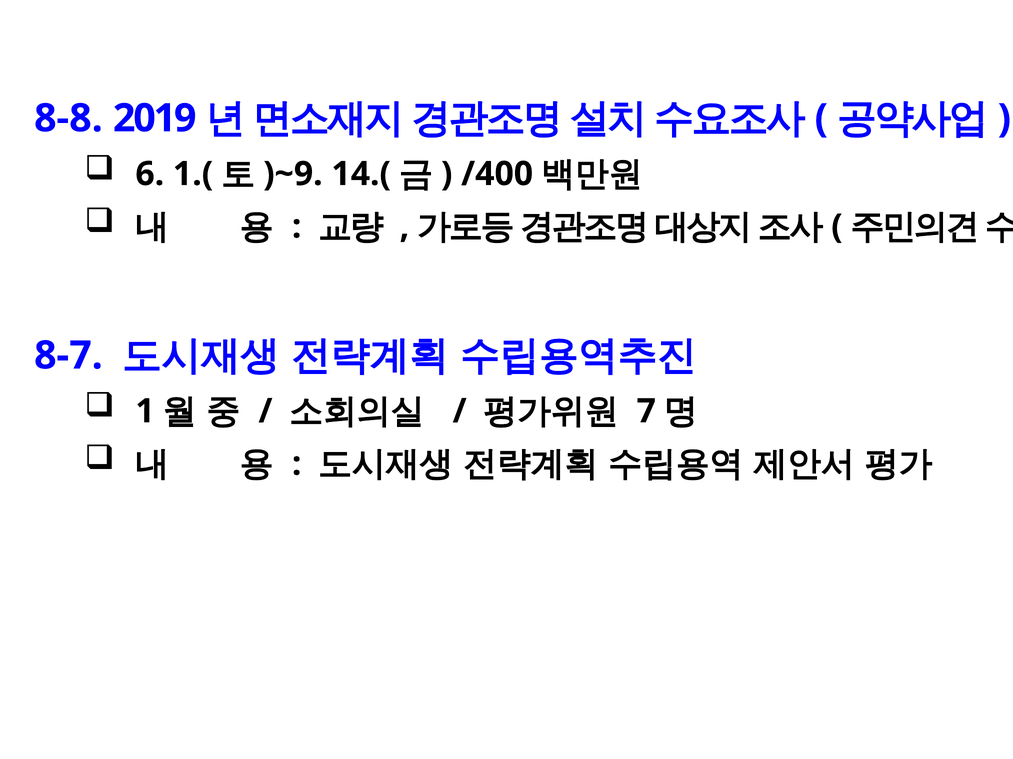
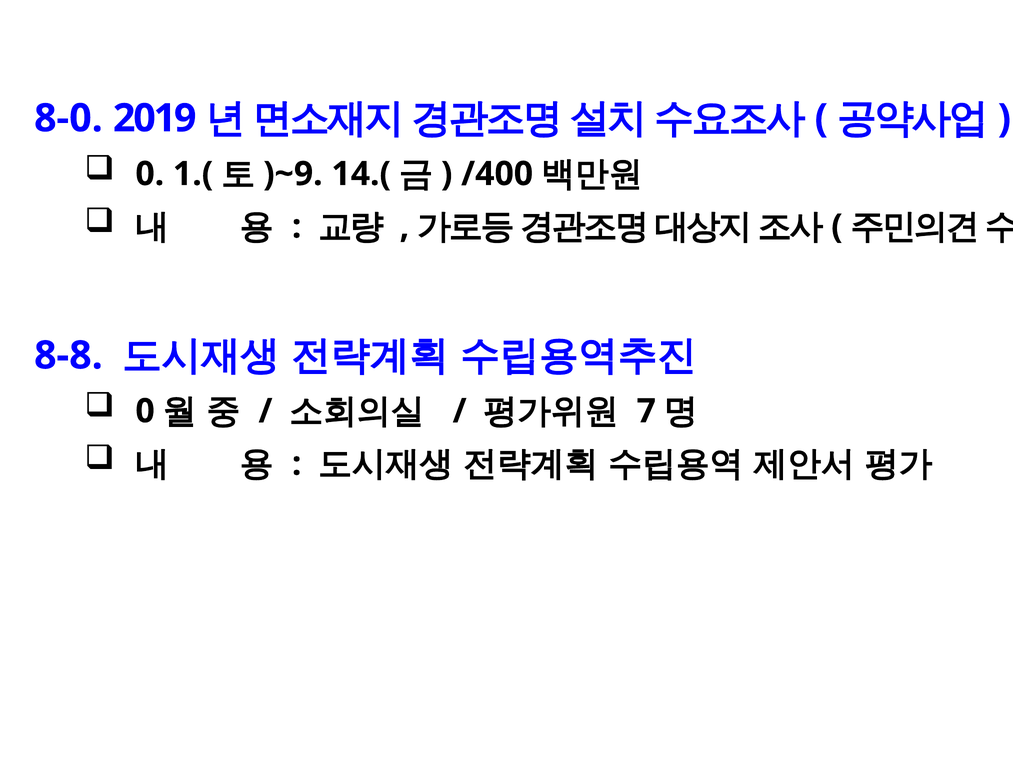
8-8: 8-8 -> 8-0 (68, 118)
6: 6 -> 0 (150, 174)
8-7: 8-7 -> 8-8 (68, 356)
1: 1 -> 0 (145, 412)
